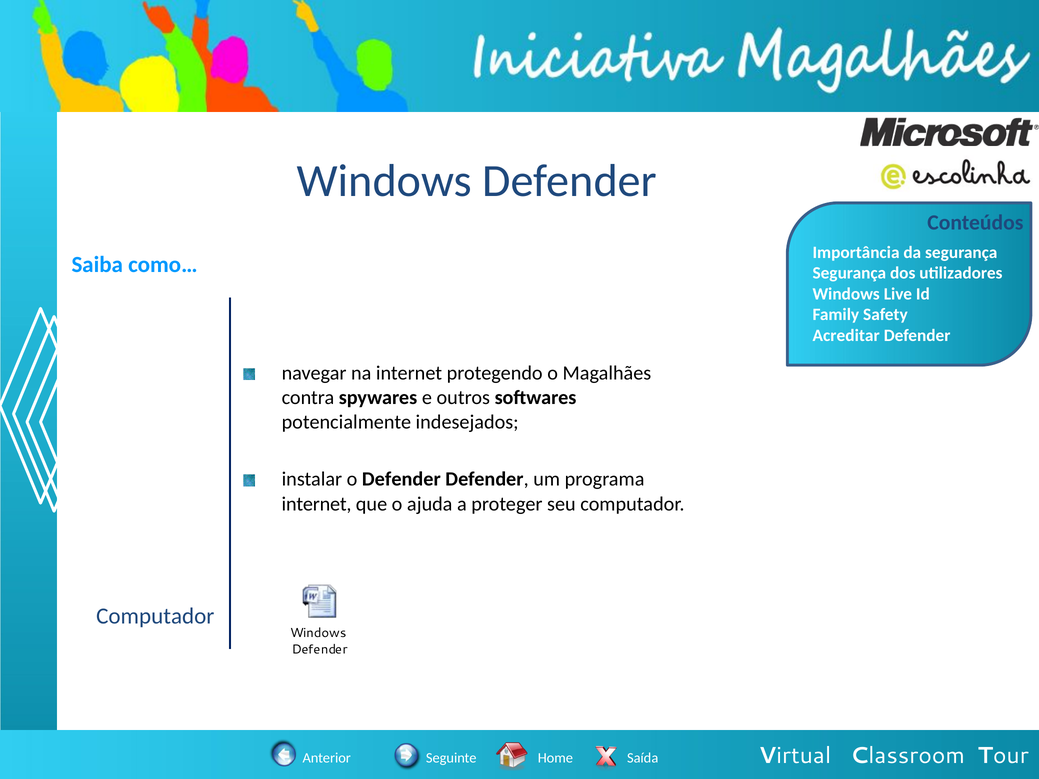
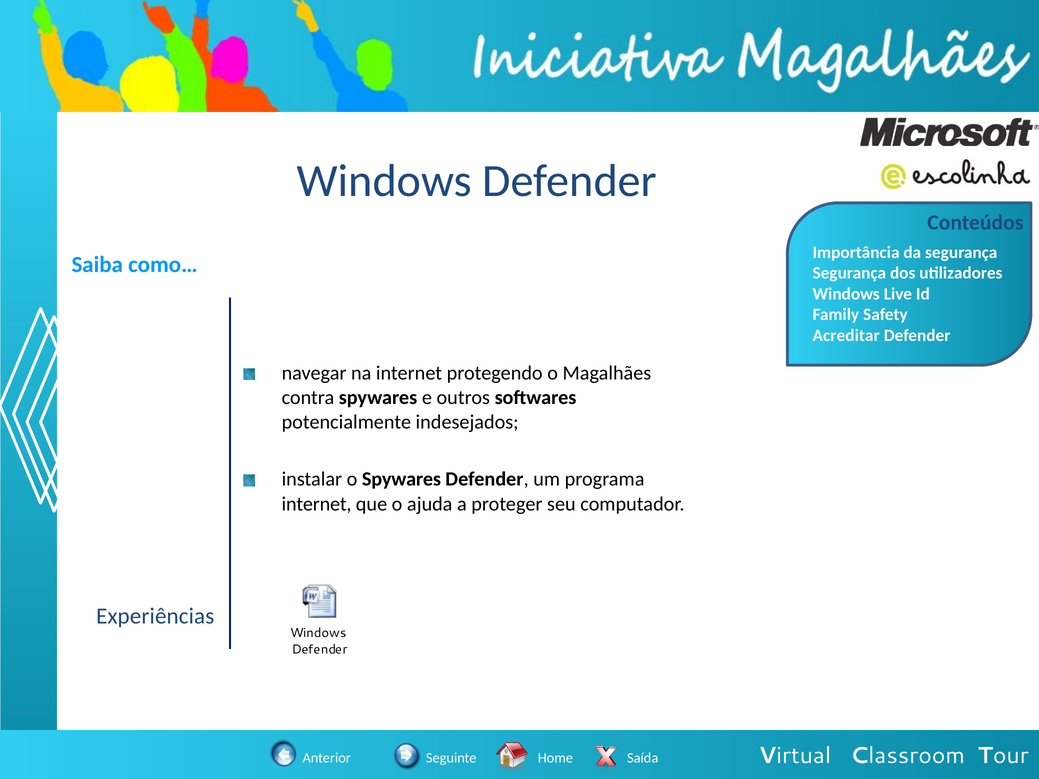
o Defender: Defender -> Spywares (401, 479)
Computador: Computador -> Experiências (155, 617)
